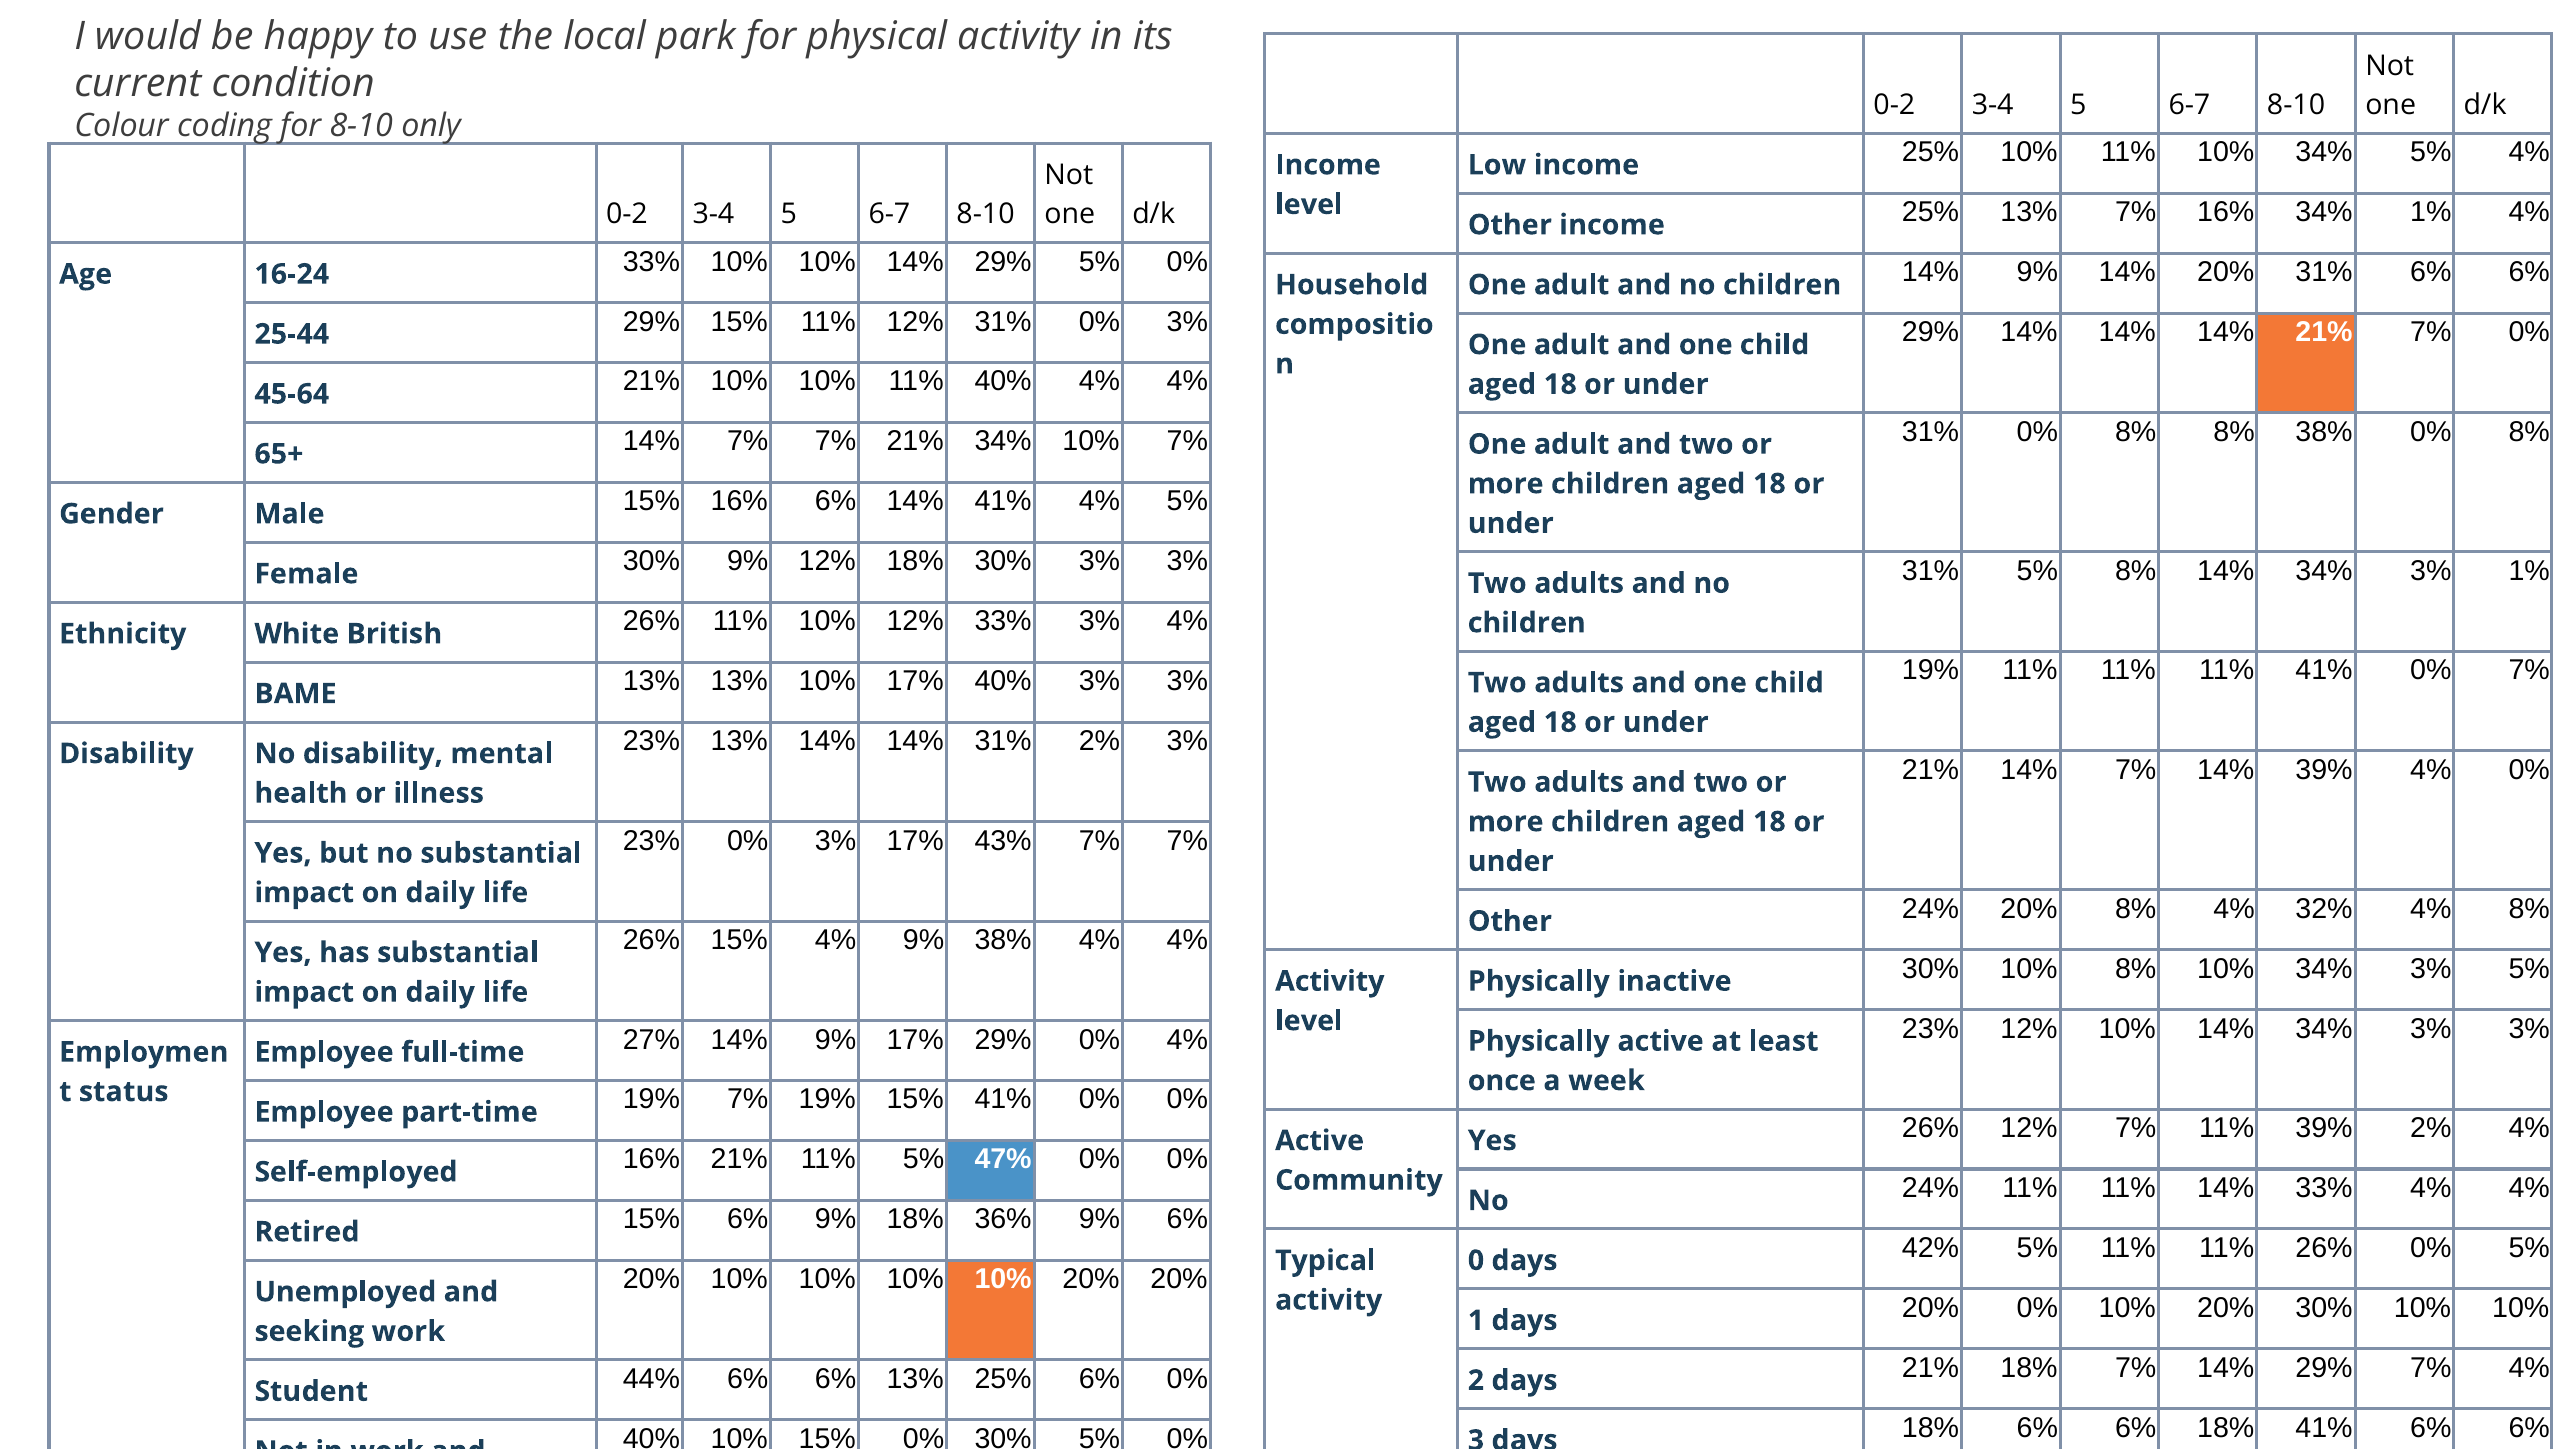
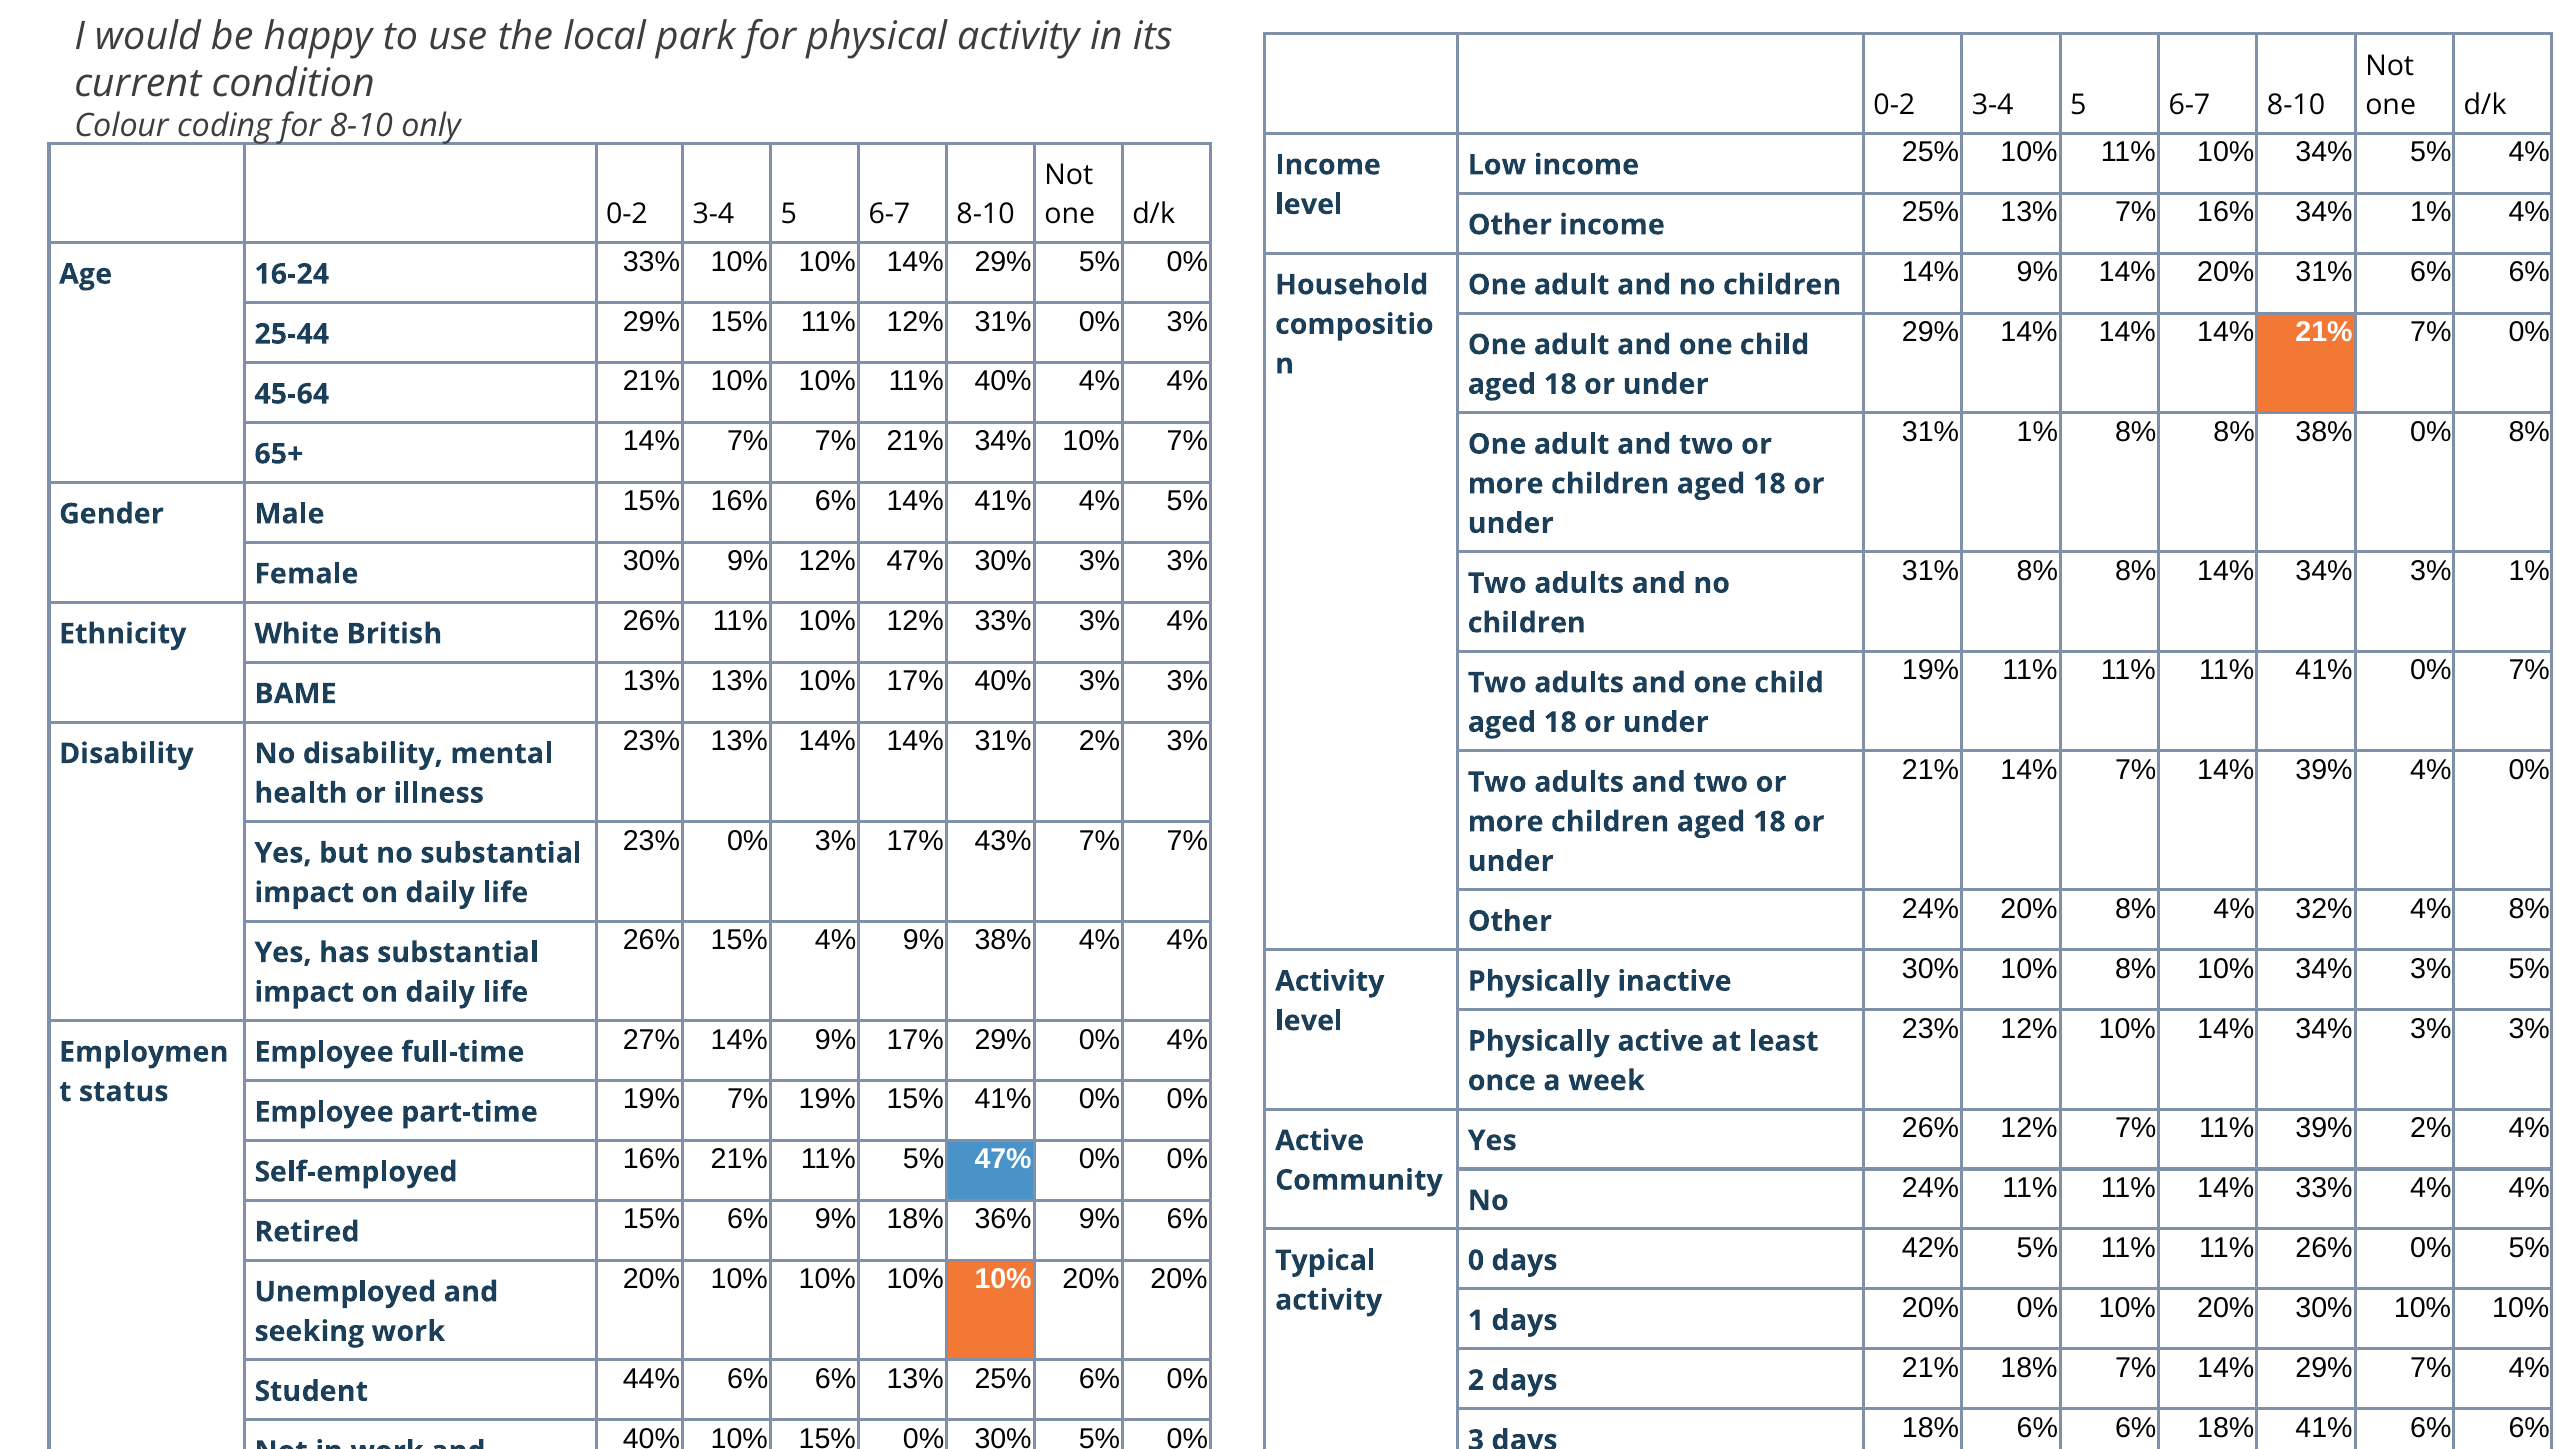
0%: 0% -> 1% (2037, 432)
5%: 5% -> 8% (2037, 571)
12% 18%: 18% -> 47% (915, 561)
